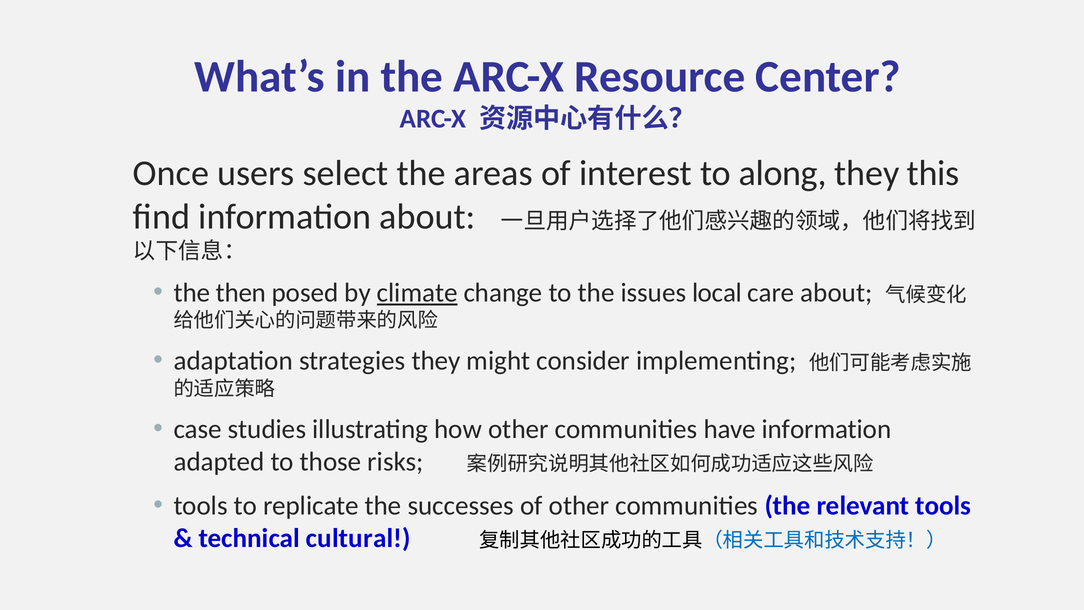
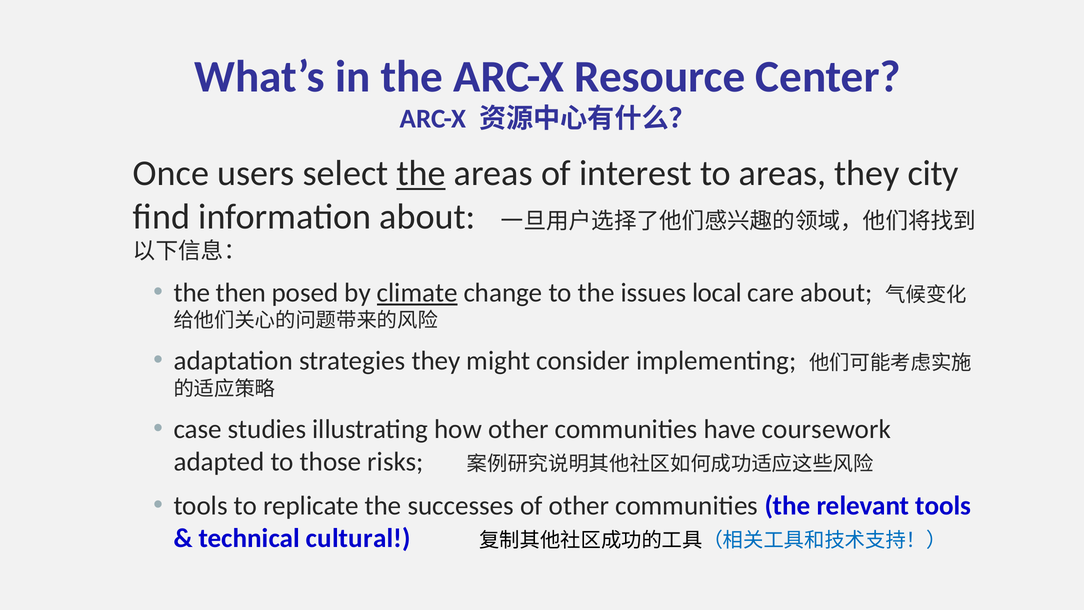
the underline: none -> present (421, 173)
to along: along -> areas (783, 173)
this: this -> city (933, 173)
have information: information -> coursework (826, 429)
